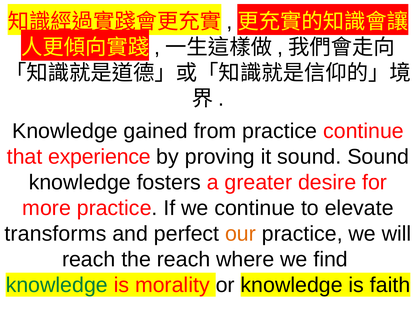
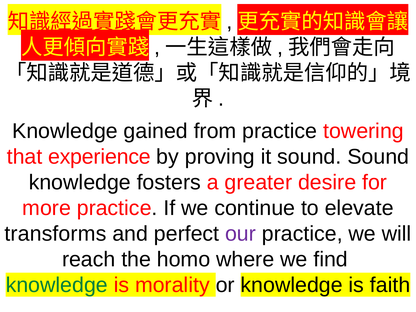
practice continue: continue -> towering (363, 131)
our colour: orange -> purple (241, 234)
the reach: reach -> homo (184, 259)
